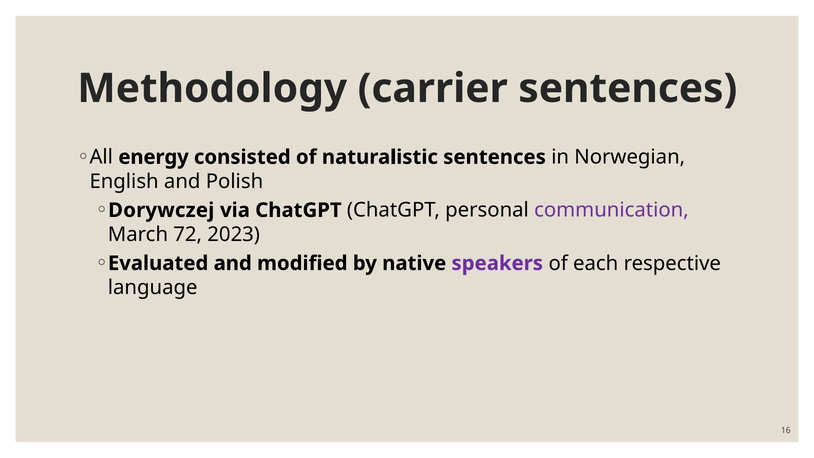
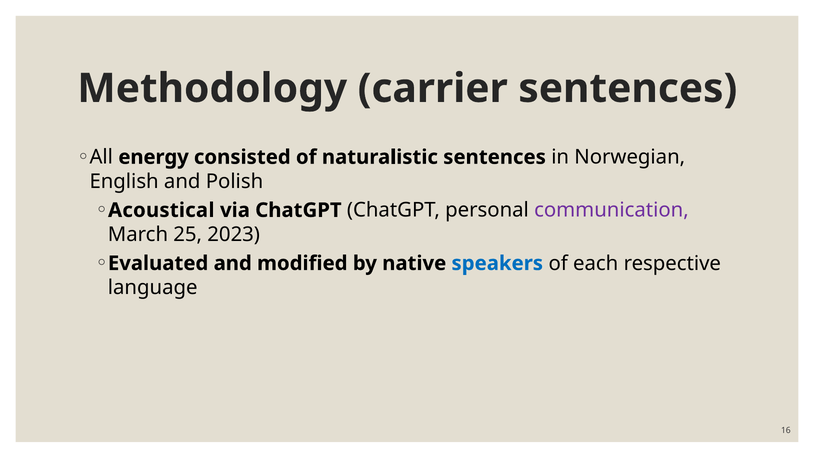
Dorywczej: Dorywczej -> Acoustical (161, 210)
72: 72 -> 25 (188, 235)
speakers colour: purple -> blue (497, 263)
